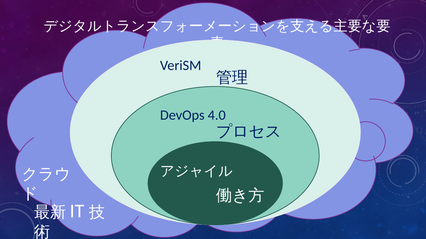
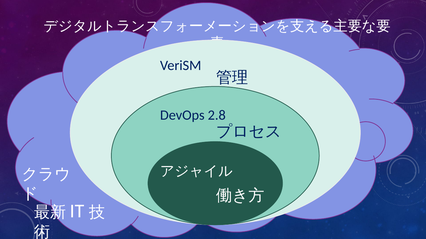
4.0: 4.0 -> 2.8 (217, 115)
